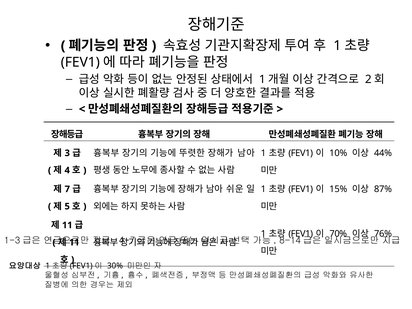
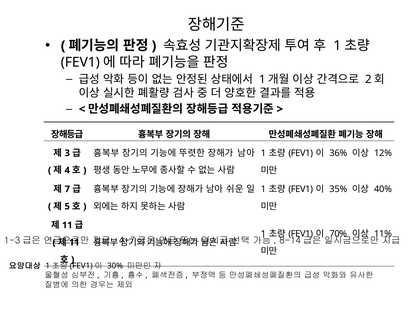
10%: 10% -> 36% (338, 153)
44%: 44% -> 12% (383, 153)
15%: 15% -> 35% (338, 189)
87%: 87% -> 40% (383, 189)
76%: 76% -> 11% (383, 234)
